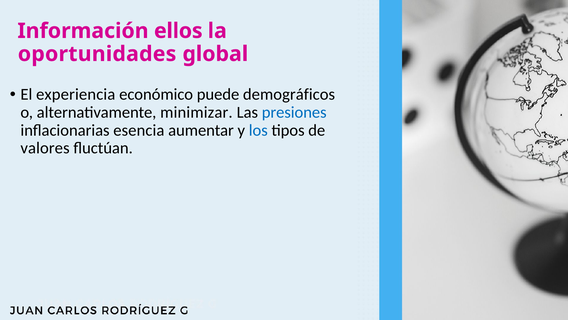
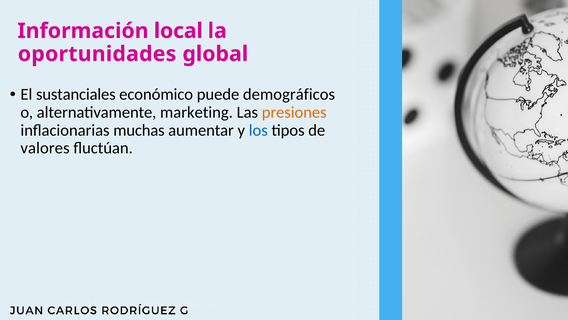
ellos: ellos -> local (178, 31)
experiencia: experiencia -> sustanciales (76, 94)
minimizar: minimizar -> marketing (196, 112)
presiones colour: blue -> orange (294, 112)
esencia: esencia -> muchas (139, 130)
